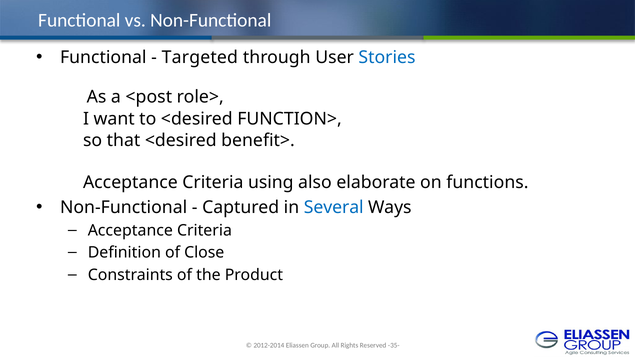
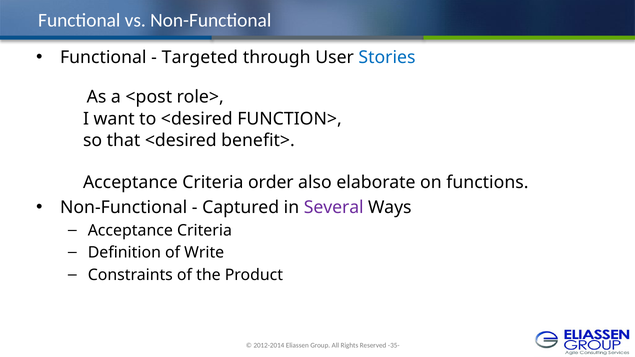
using: using -> order (271, 183)
Several colour: blue -> purple (334, 207)
Close: Close -> Write (204, 253)
